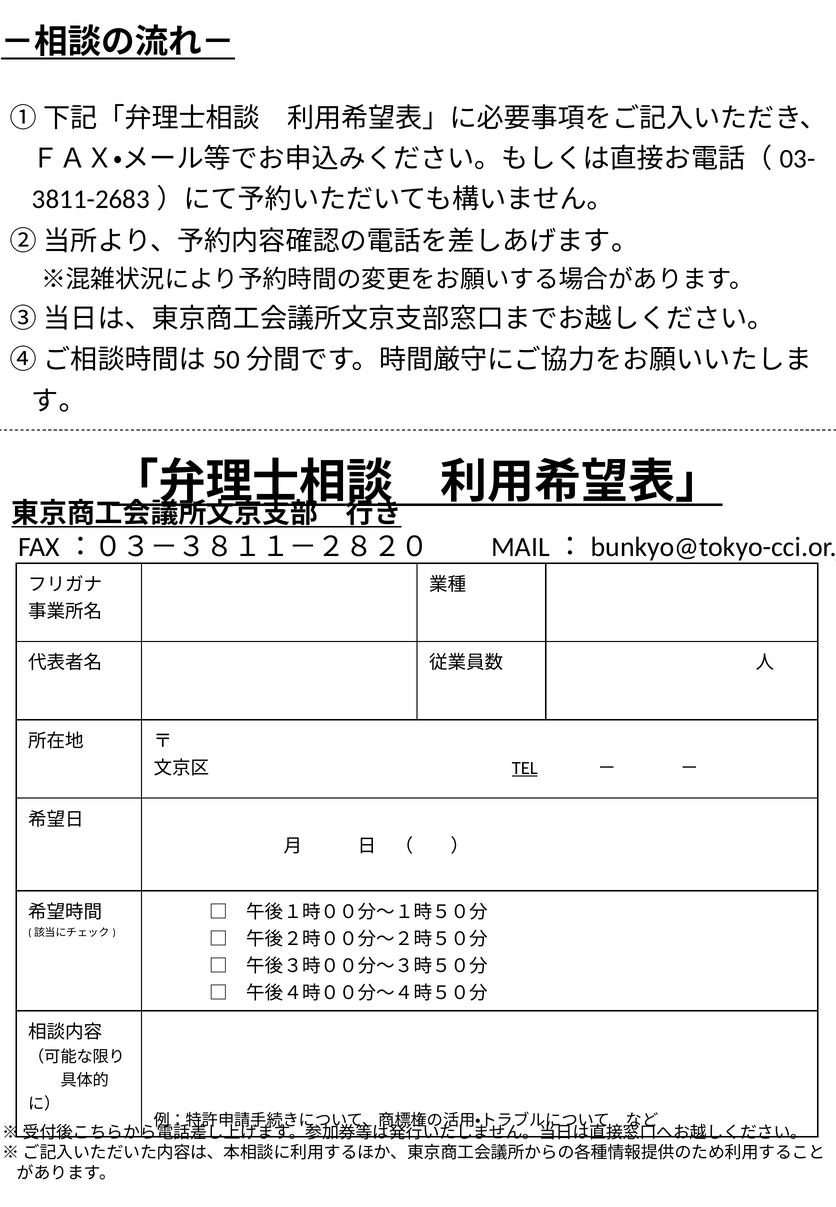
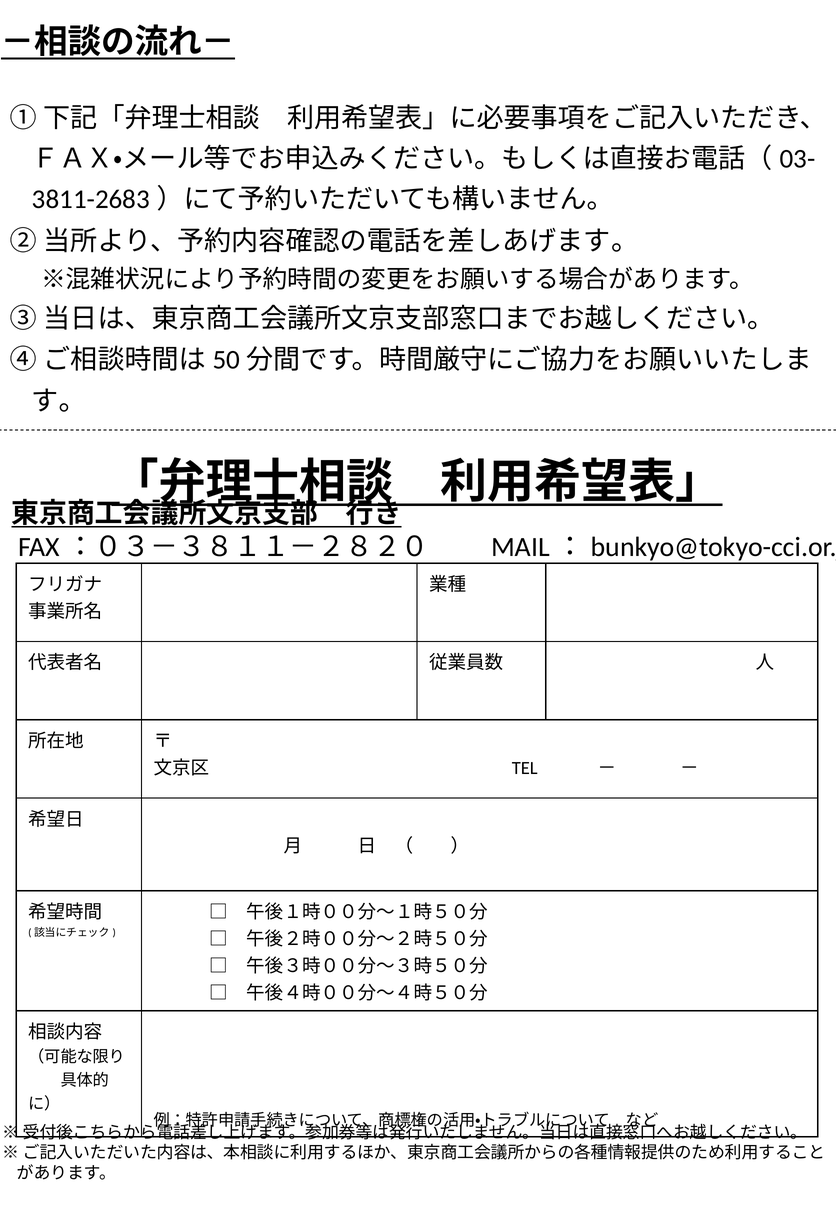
TEL underline: present -> none (525, 768)
